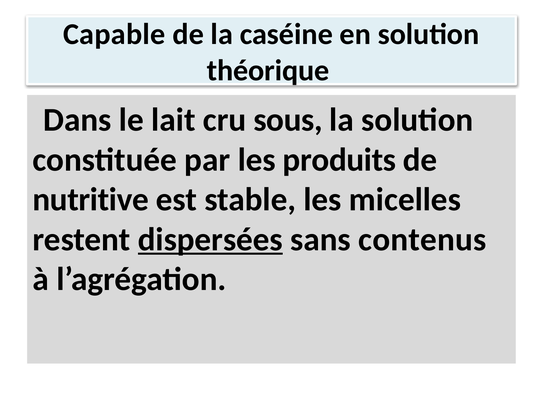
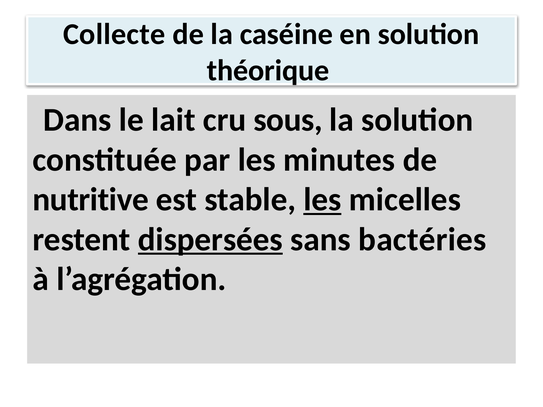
Capable: Capable -> Collecte (114, 34)
produits: produits -> minutes (339, 160)
les underline: none -> present (322, 200)
contenus: contenus -> bactéries (422, 240)
